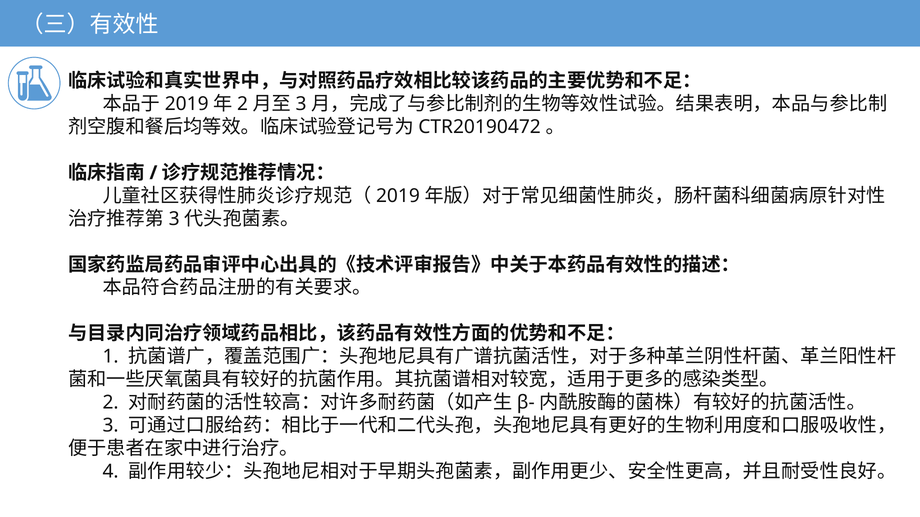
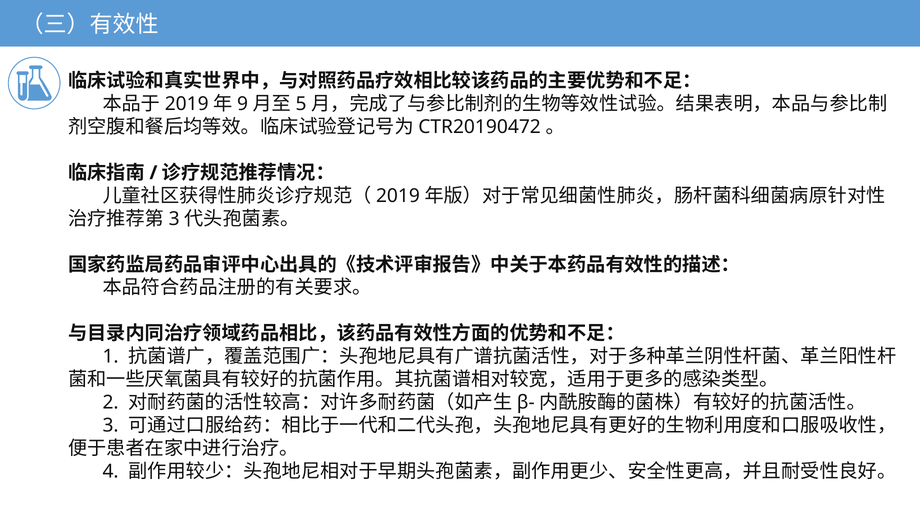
2: 2 -> 9 (243, 104)
3: 3 -> 5 (301, 104)
